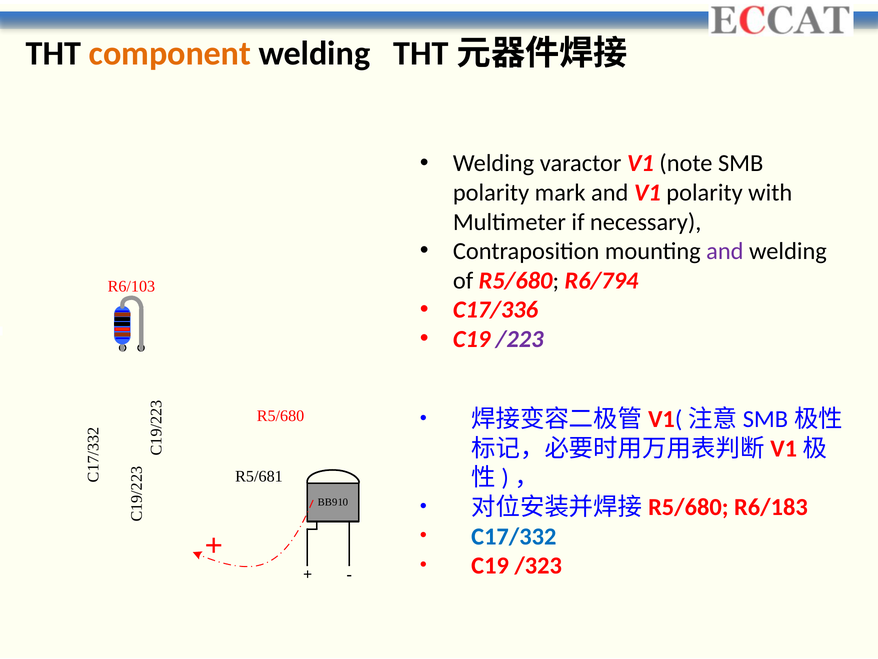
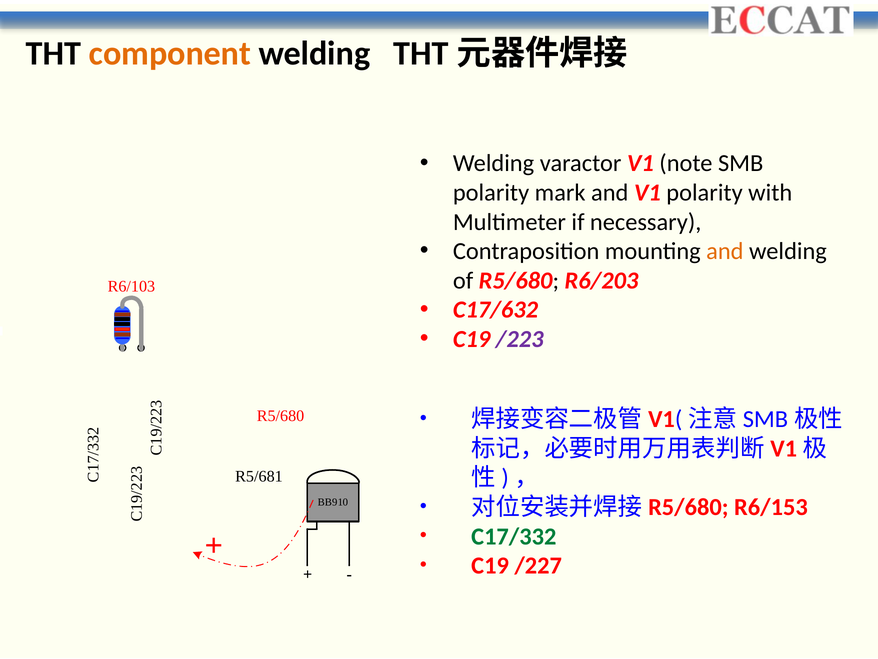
and colour: purple -> orange (725, 251)
R6/794: R6/794 -> R6/203 (601, 280)
C17/336: C17/336 -> C17/632 (495, 310)
R6/183: R6/183 -> R6/153 (771, 507)
C17/332 colour: blue -> green (514, 536)
/323: /323 -> /227 (538, 565)
